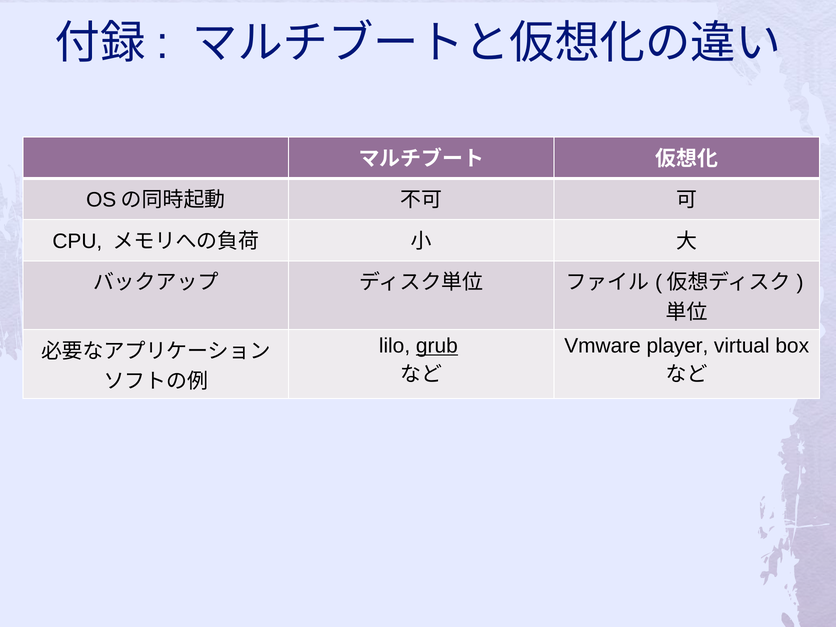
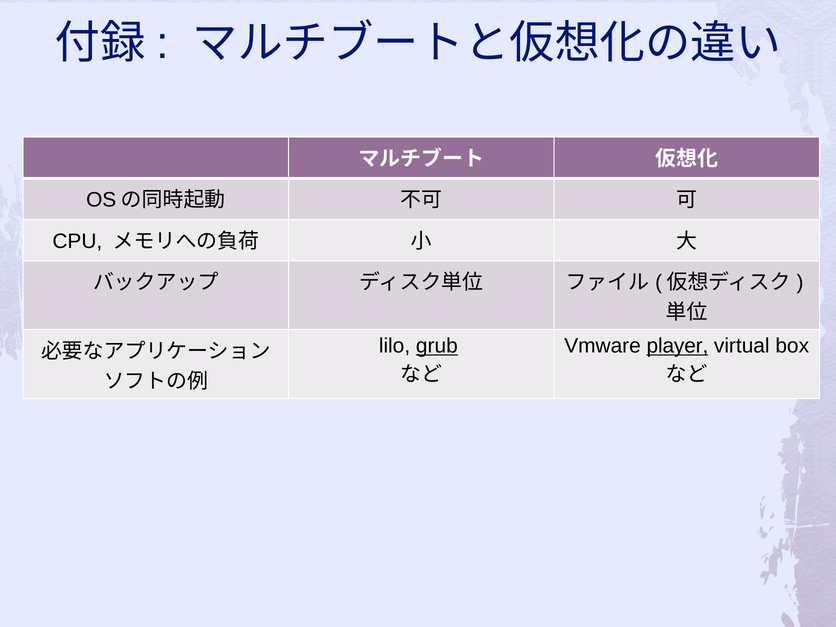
player underline: none -> present (677, 346)
